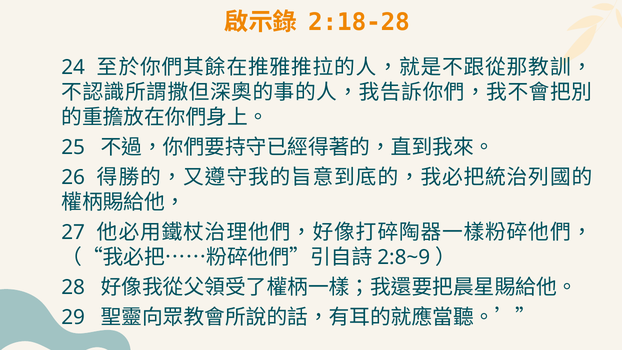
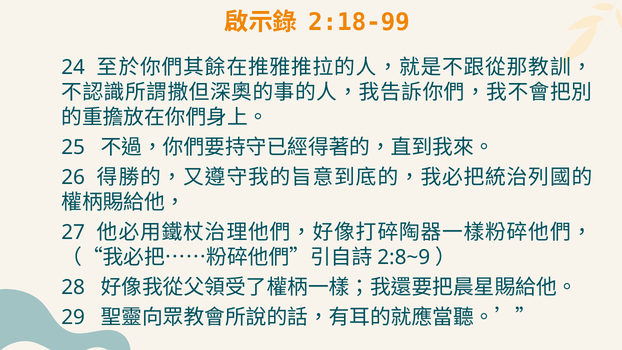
2:18-28: 2:18-28 -> 2:18-99 (359, 22)
